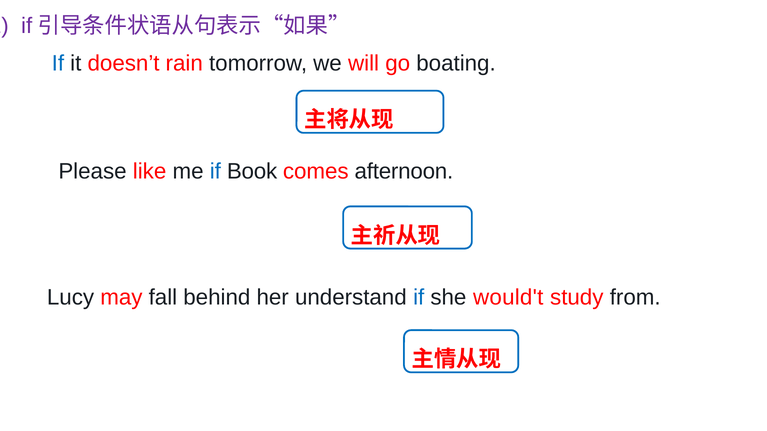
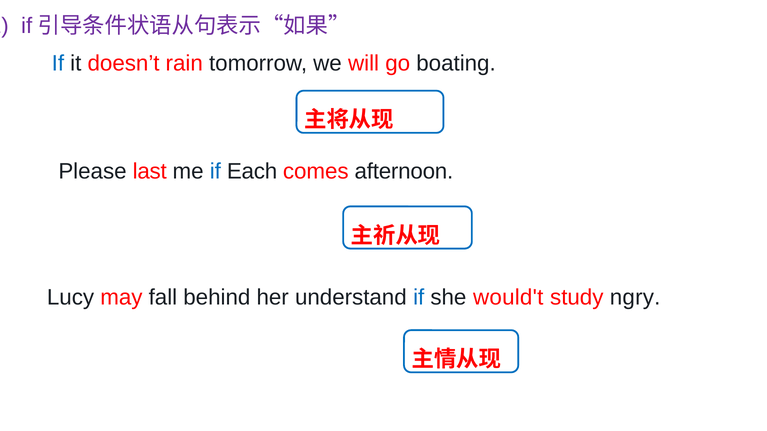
like: like -> last (150, 172)
Book: Book -> Each (252, 172)
from: from -> ngry (635, 298)
